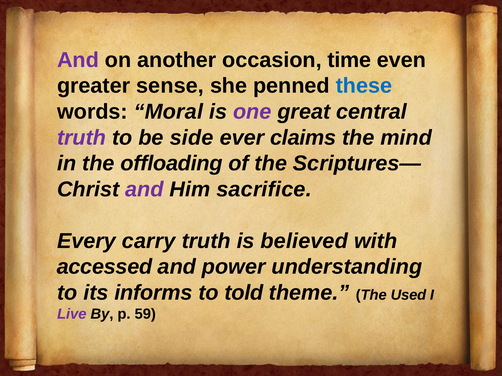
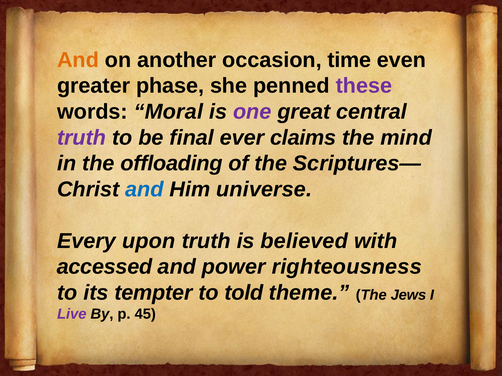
And colour: purple -> orange (78, 60)
sense: sense -> phase (170, 86)
these colour: blue -> purple (364, 86)
side: side -> final (192, 138)
and colour: purple -> blue (144, 190)
sacrifice: sacrifice -> universe (264, 190)
carry: carry -> upon (149, 241)
understanding: understanding -> righteousness (347, 267)
informs: informs -> tempter (153, 293)
Used: Used -> Jews (408, 295)
59: 59 -> 45 (145, 314)
